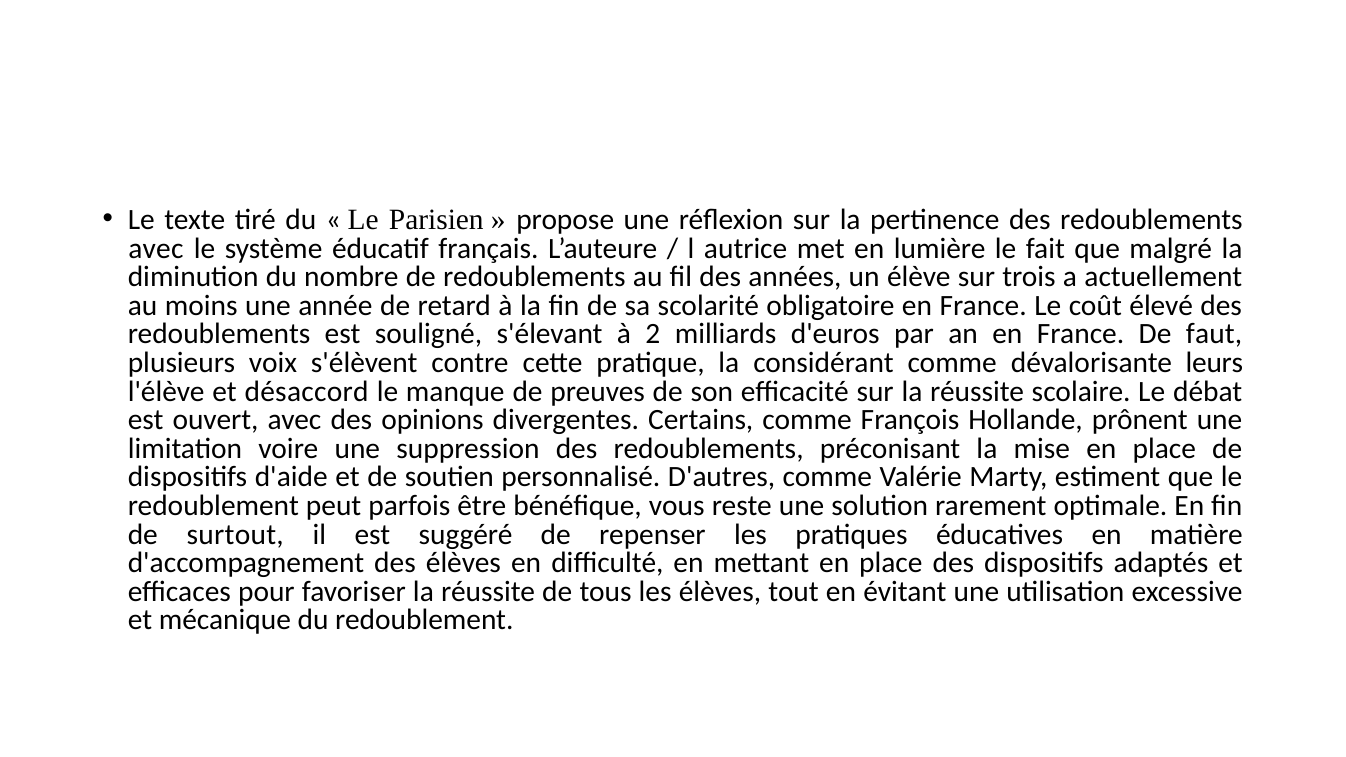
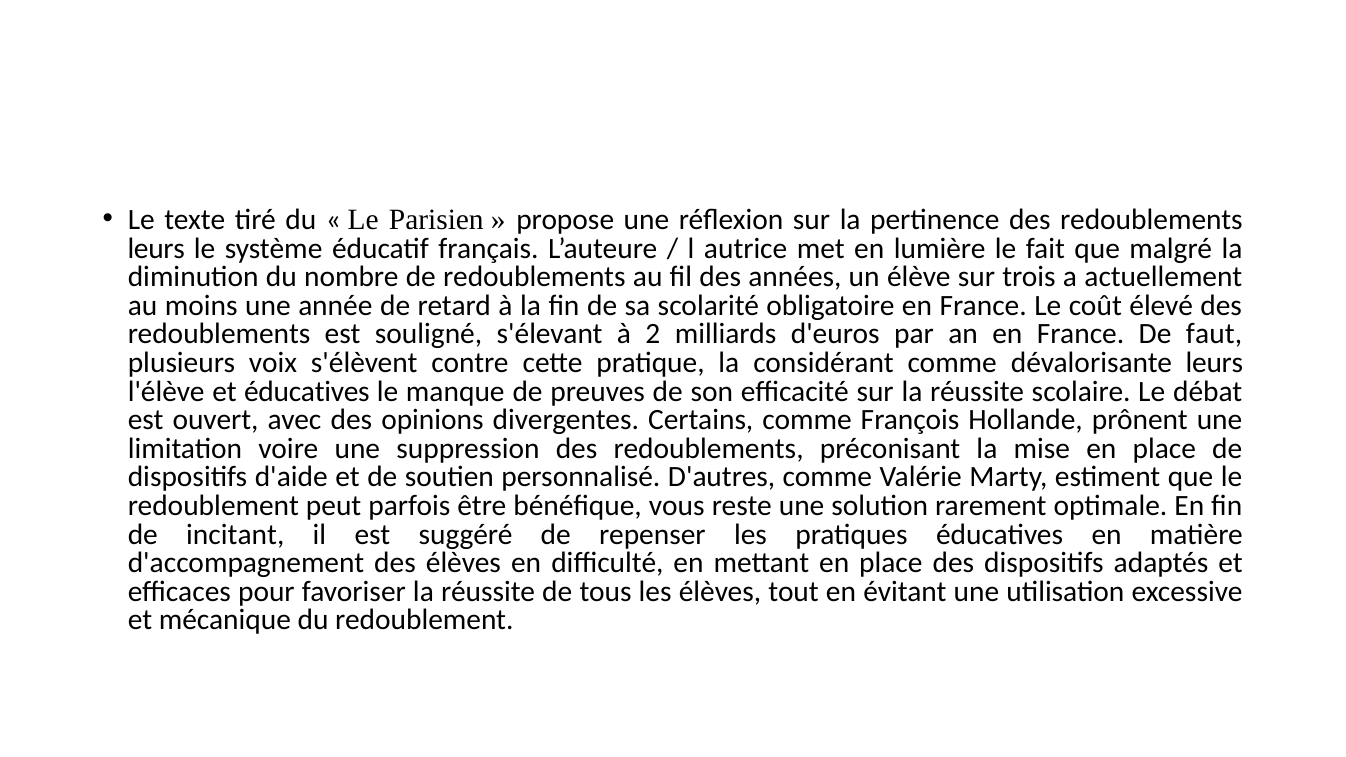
avec: avec -> leurs (156, 248)
et désaccord: désaccord -> éducatives (307, 391)
surtout: surtout -> incitant (235, 535)
